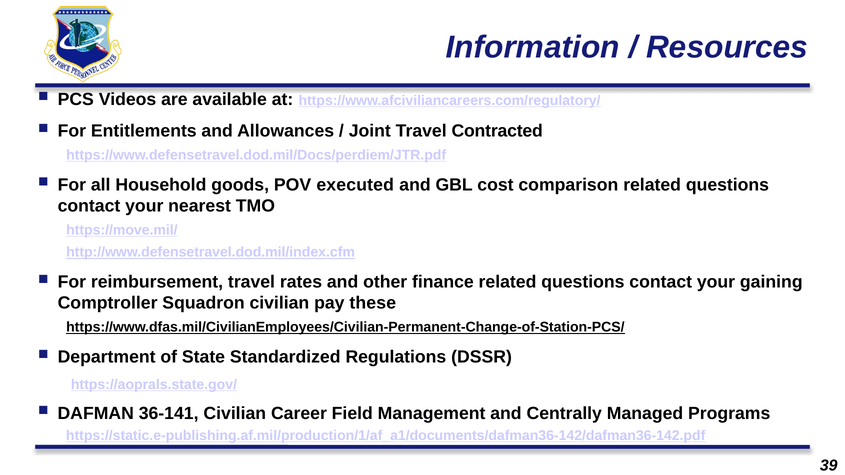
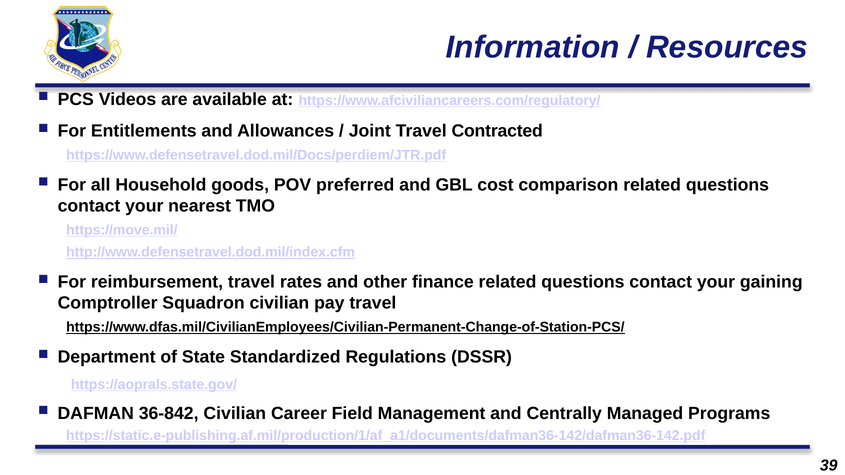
executed: executed -> preferred (355, 185)
pay these: these -> travel (373, 303)
36-141: 36-141 -> 36-842 (169, 414)
